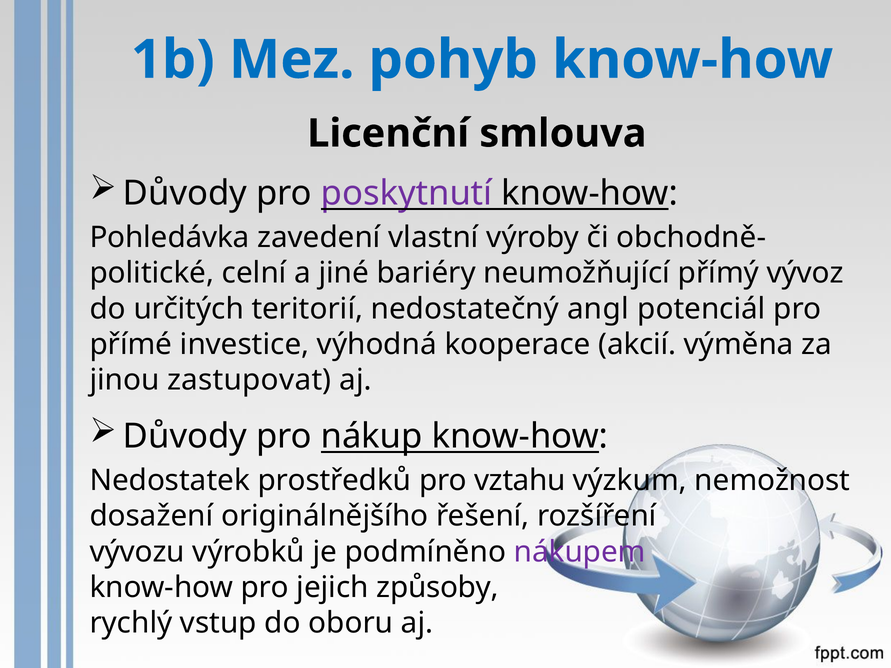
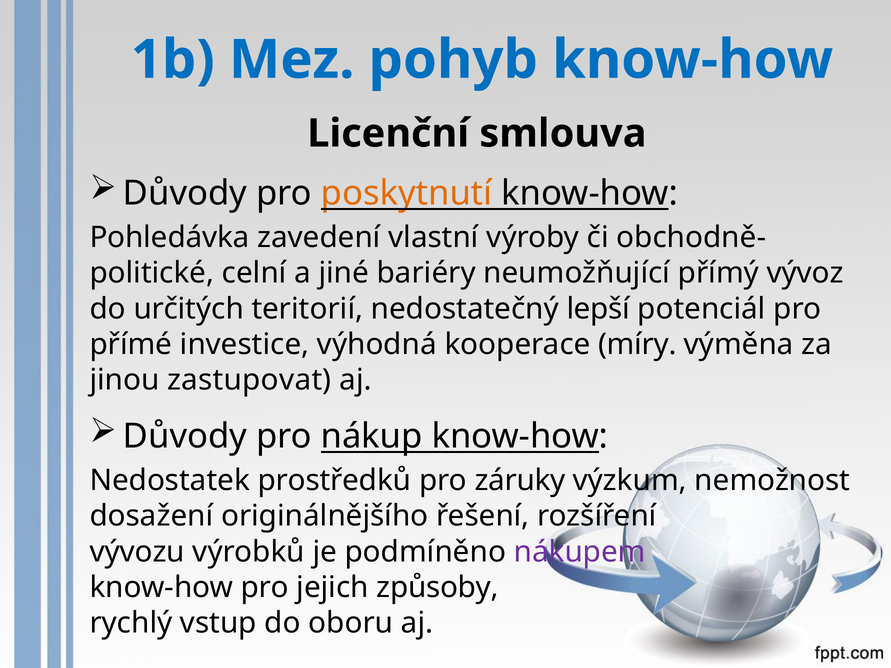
poskytnutí colour: purple -> orange (407, 193)
angl: angl -> lepší (598, 309)
akcií: akcií -> míry (637, 344)
vztahu: vztahu -> záruky (520, 481)
